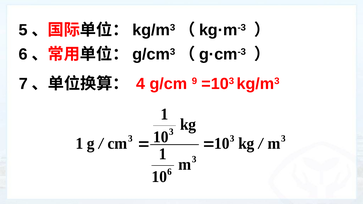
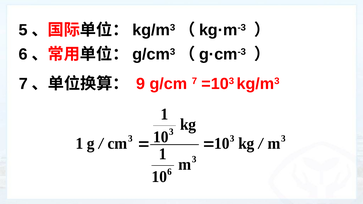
4: 4 -> 9 (141, 84)
g/cm 9: 9 -> 7 (194, 81)
